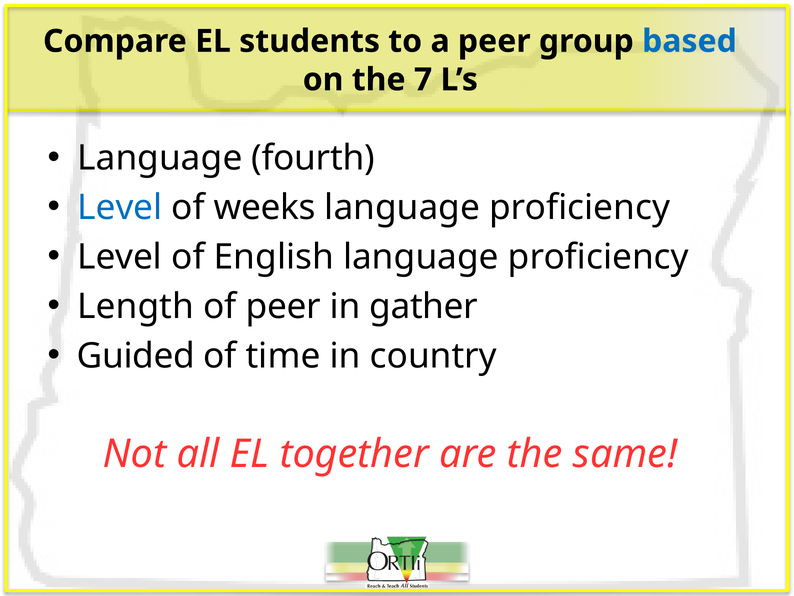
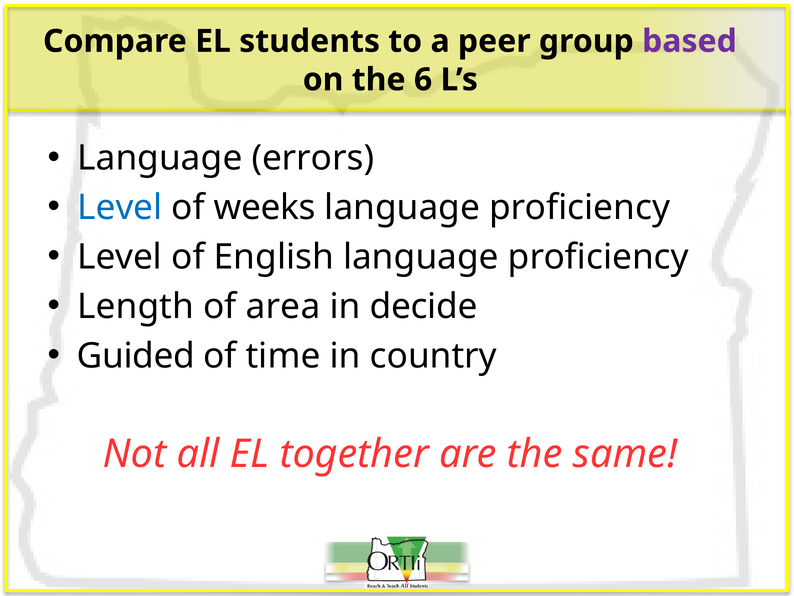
based colour: blue -> purple (689, 41)
7: 7 -> 6 (423, 80)
fourth: fourth -> errors (313, 158)
of peer: peer -> area (283, 306)
gather: gather -> decide (424, 306)
